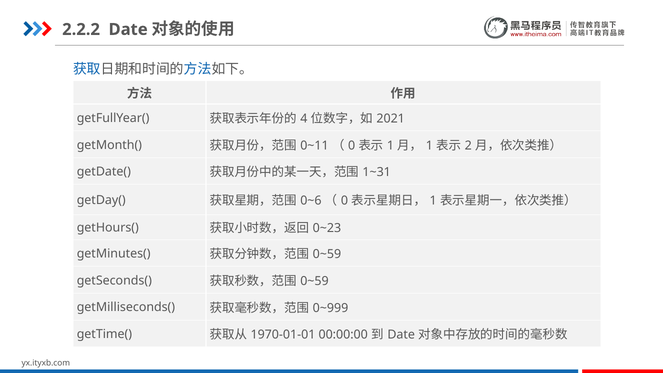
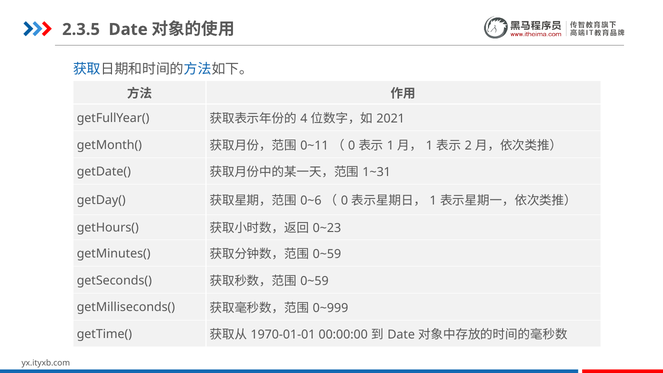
2.2.2: 2.2.2 -> 2.3.5 (81, 29)
